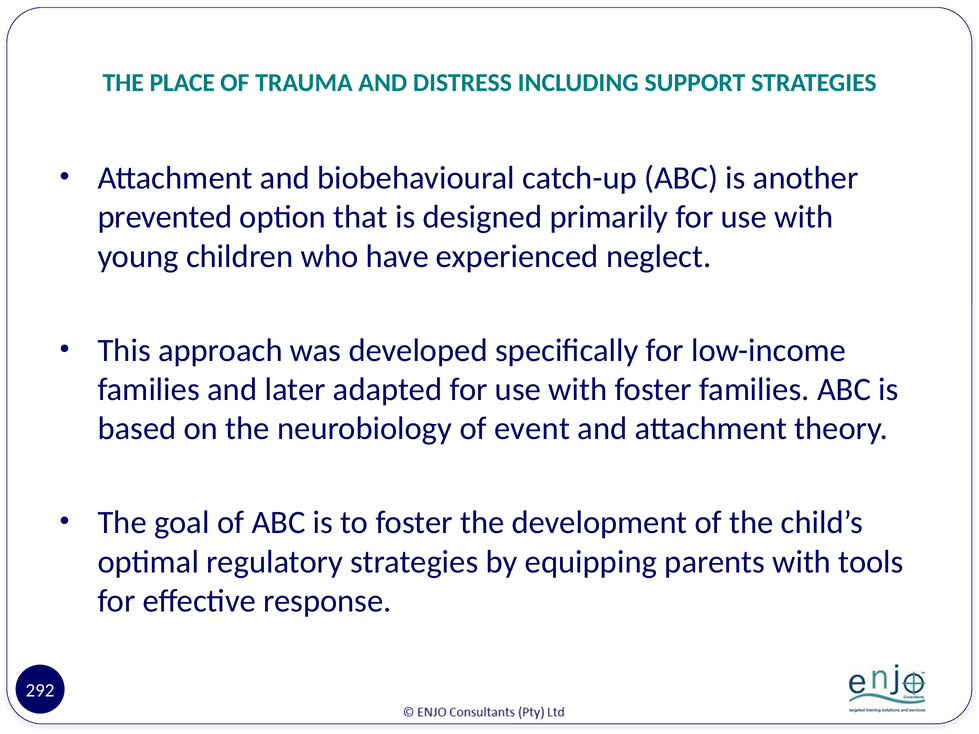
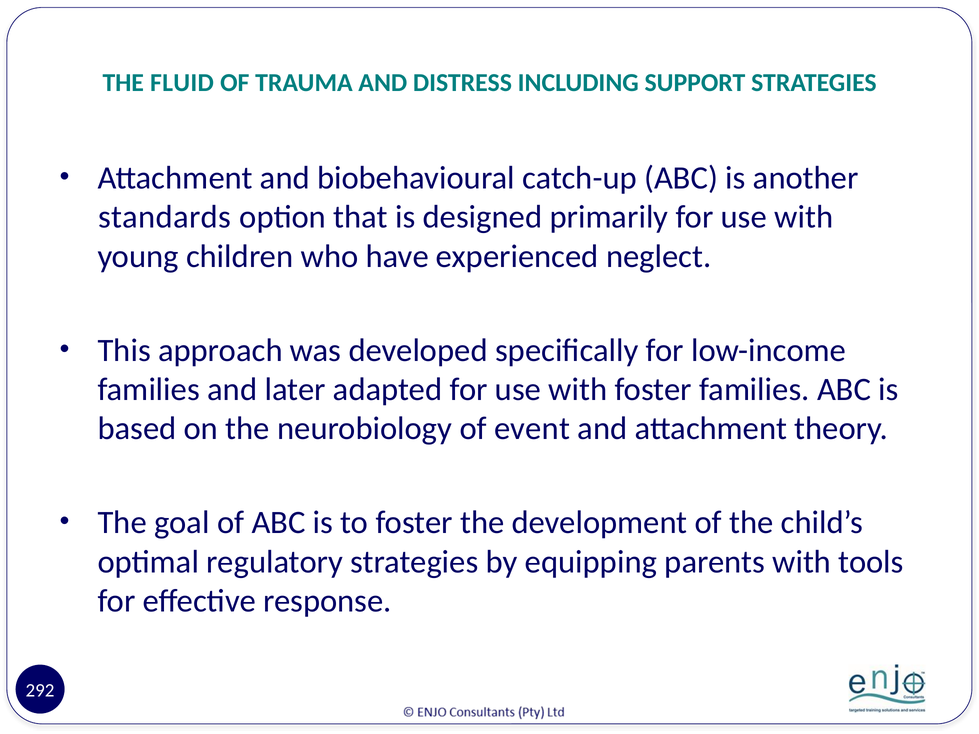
PLACE: PLACE -> FLUID (182, 83)
prevented: prevented -> standards (165, 217)
